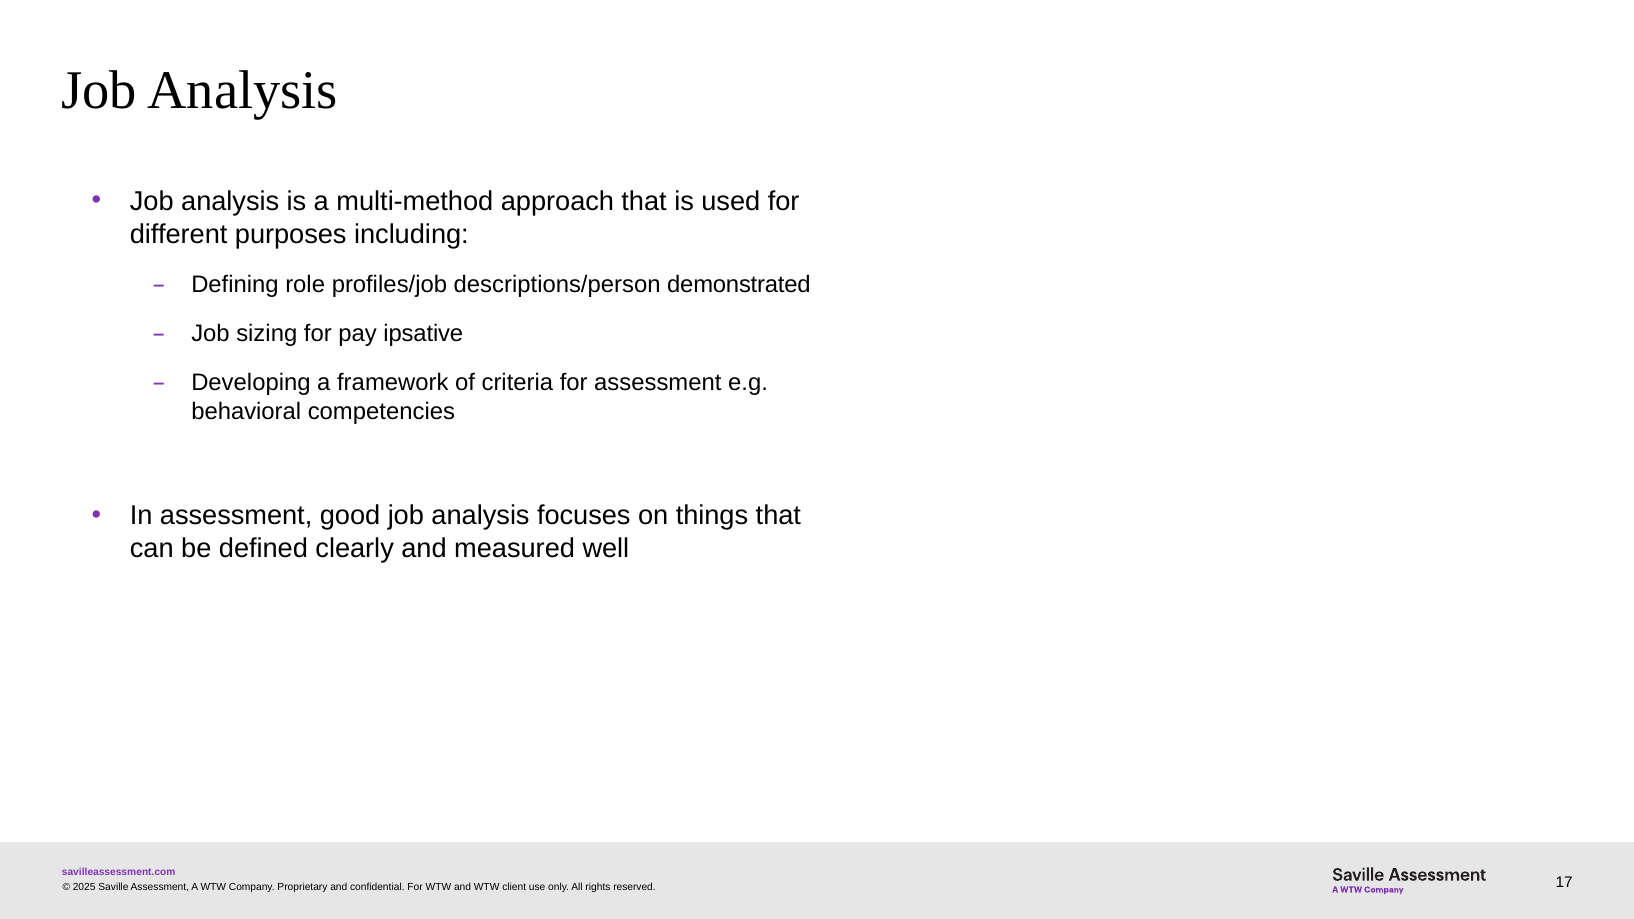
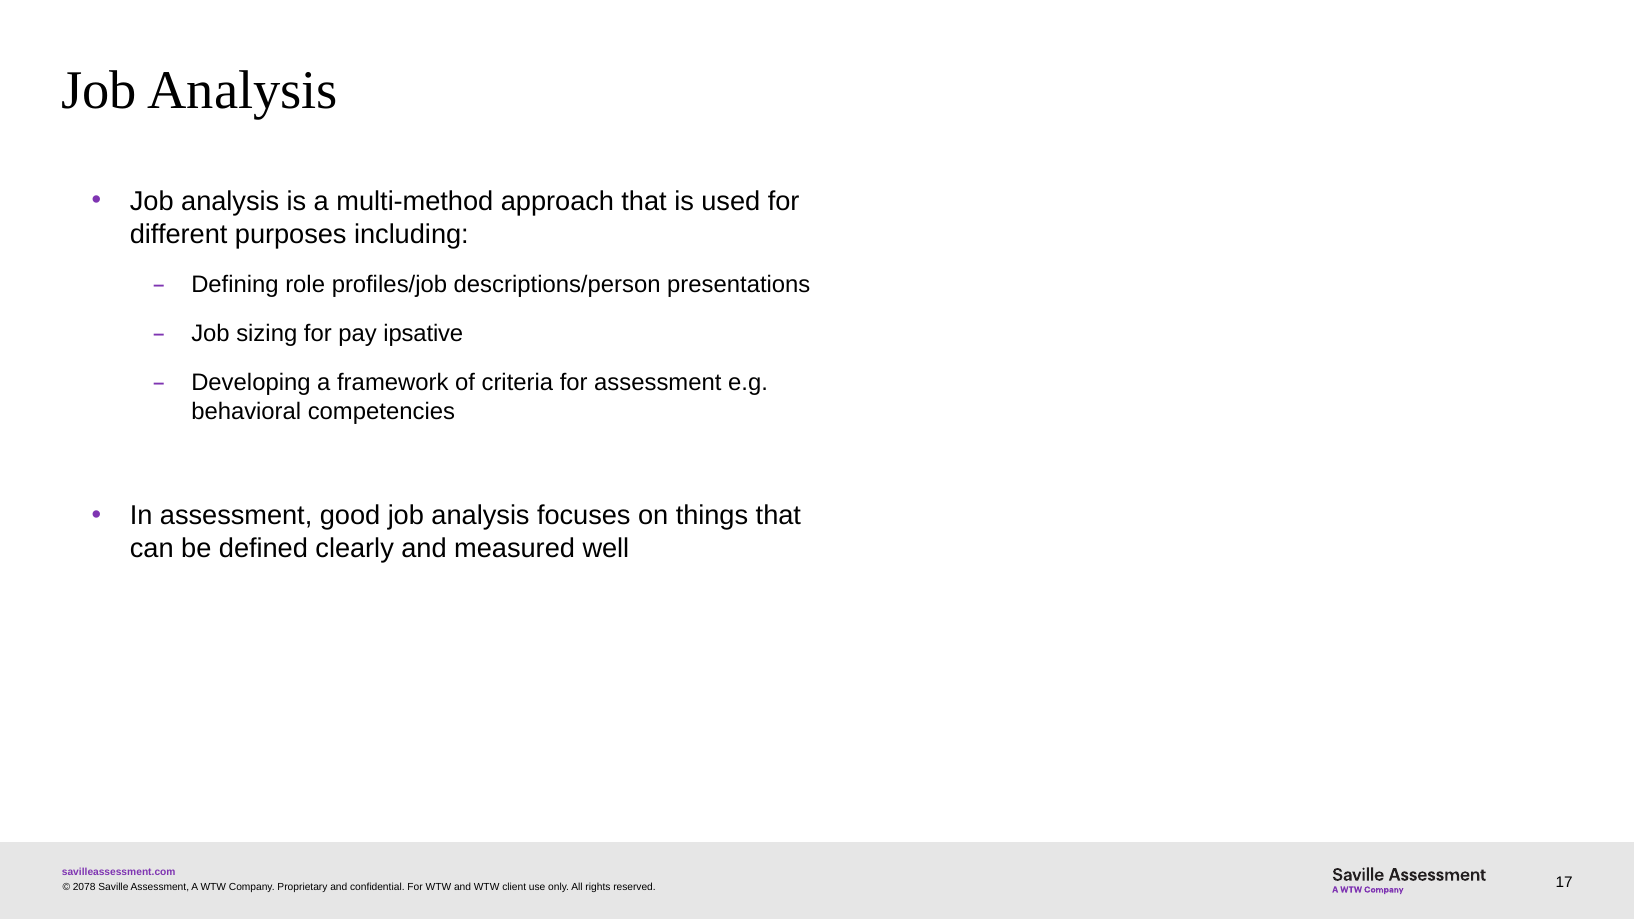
demonstrated: demonstrated -> presentations (739, 285)
2025: 2025 -> 2078 (84, 888)
